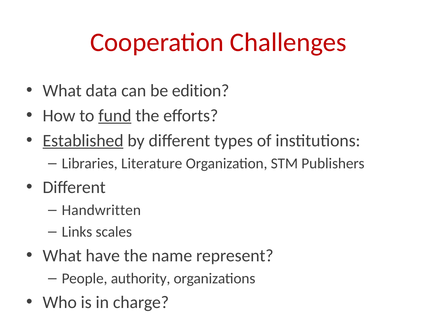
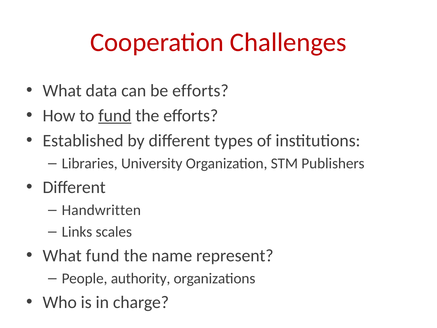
be edition: edition -> efforts (200, 90)
Established underline: present -> none (83, 140)
Literature: Literature -> University (152, 163)
What have: have -> fund (103, 255)
